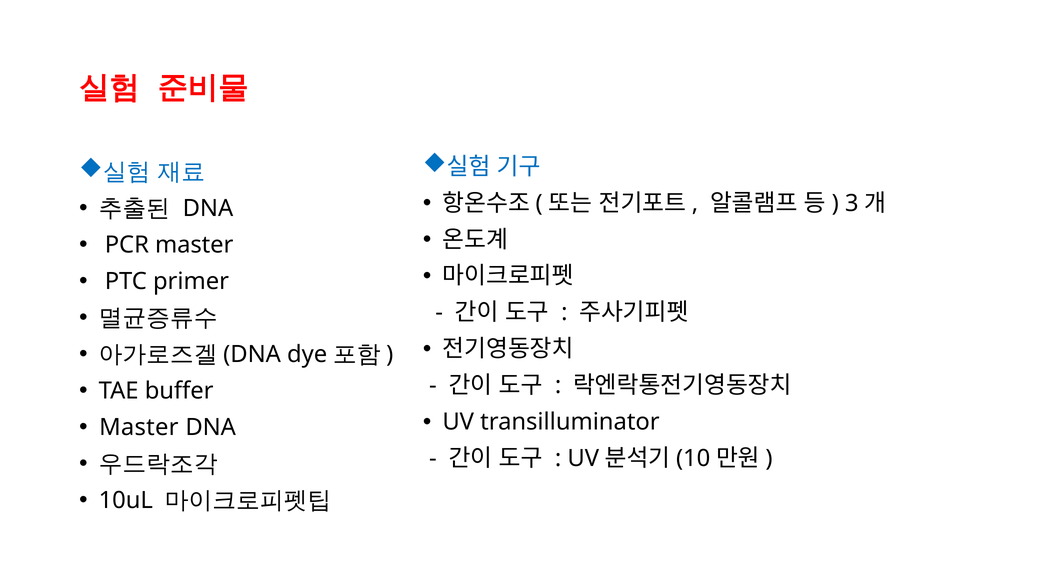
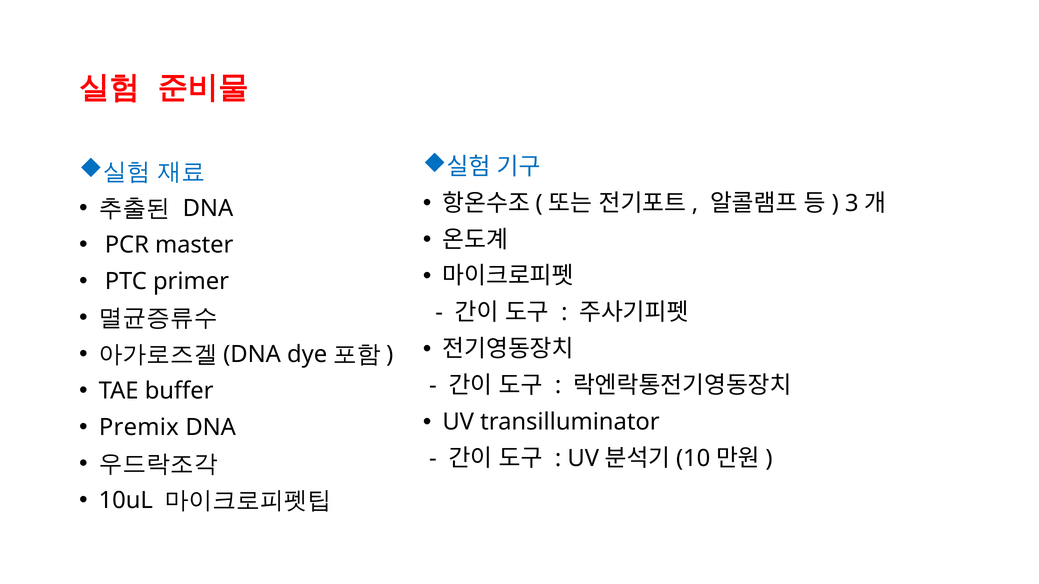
Master: Master -> Premix (139, 428)
